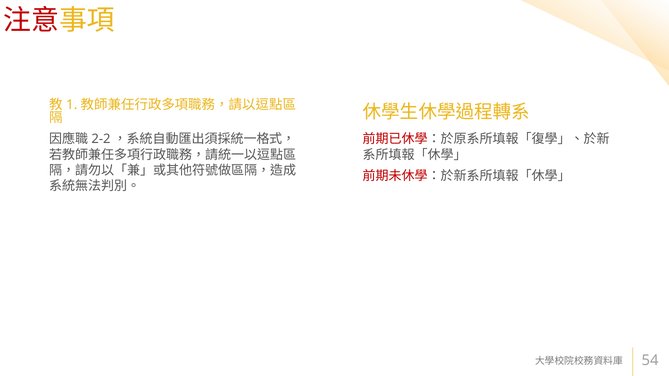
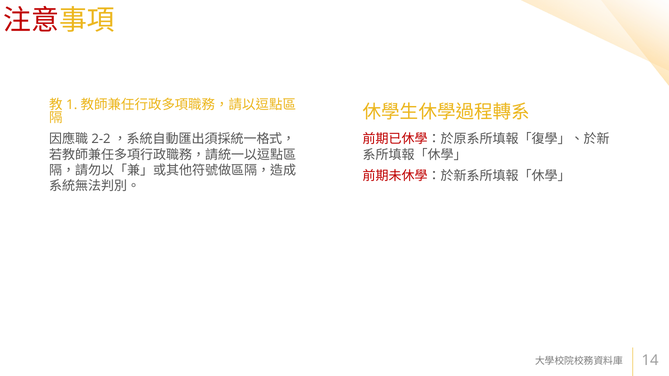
54: 54 -> 14 (650, 361)
